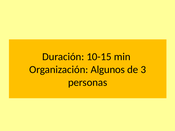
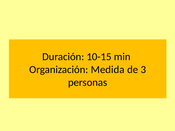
Algunos: Algunos -> Medida (108, 70)
